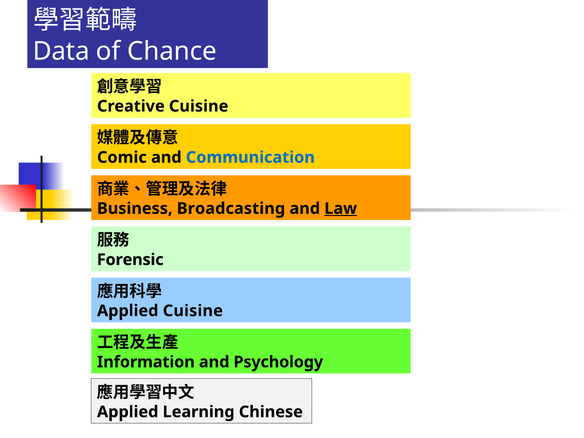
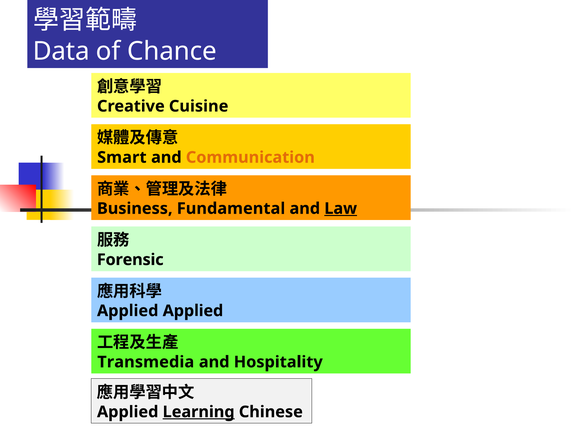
Comic: Comic -> Smart (122, 157)
Communication colour: blue -> orange (250, 157)
Broadcasting: Broadcasting -> Fundamental (231, 209)
Applied Cuisine: Cuisine -> Applied (193, 311)
Information: Information -> Transmedia (146, 362)
Psychology: Psychology -> Hospitality (278, 362)
Learning underline: none -> present (199, 412)
